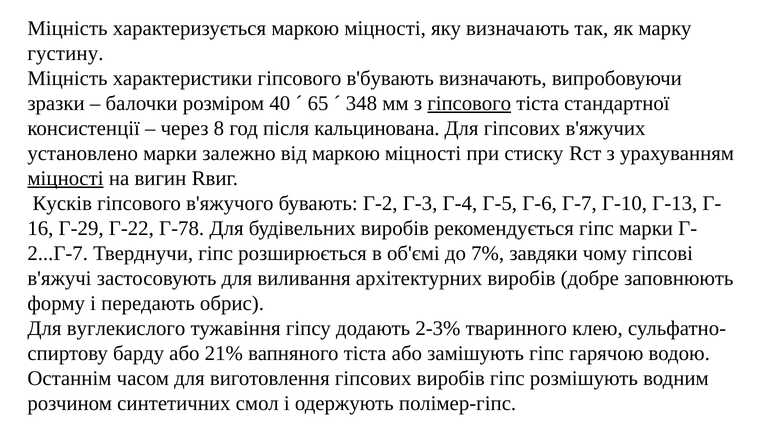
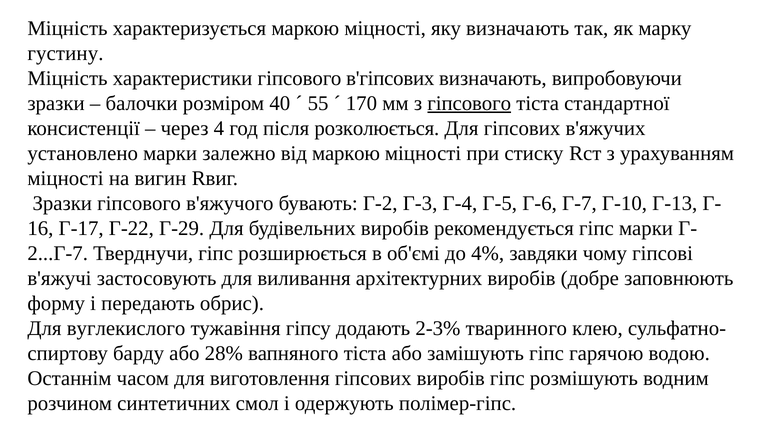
в'бувають: в'бувають -> в'гіпсових (390, 78)
65: 65 -> 55 (318, 103)
348: 348 -> 170 (361, 103)
8: 8 -> 4 (219, 128)
кальцинована: кальцинована -> розколюється (377, 128)
міцності underline: present -> none (65, 178)
Кусків: Кусків -> Зразки (62, 203)
Г-29: Г-29 -> Г-17 (81, 228)
Г-78: Г-78 -> Г-29 (182, 228)
7%: 7% -> 4% (488, 253)
21%: 21% -> 28% (224, 353)
